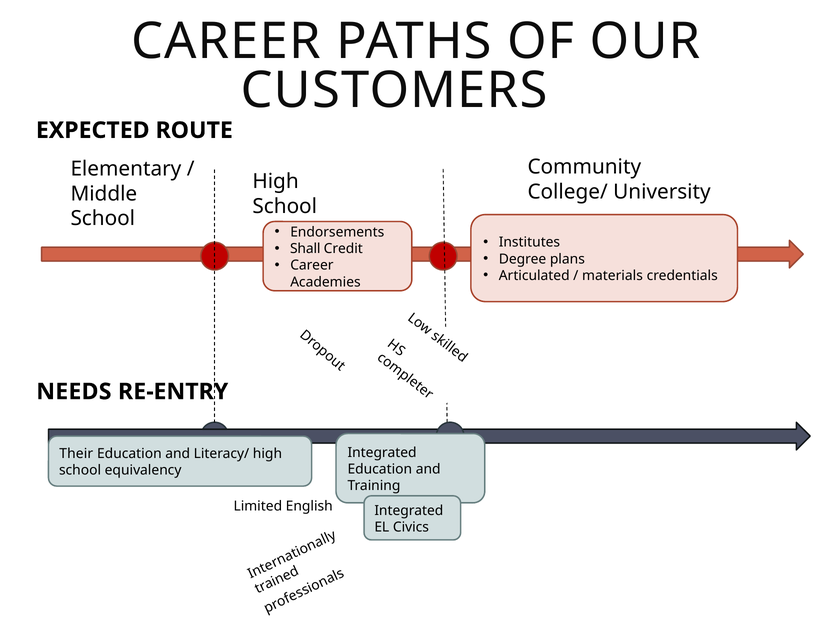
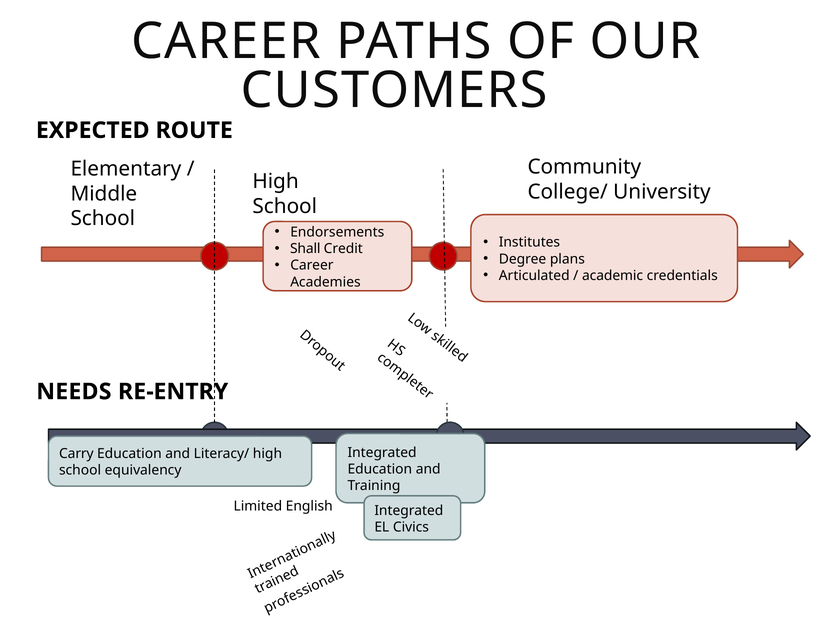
materials: materials -> academic (613, 276)
Their: Their -> Carry (76, 454)
